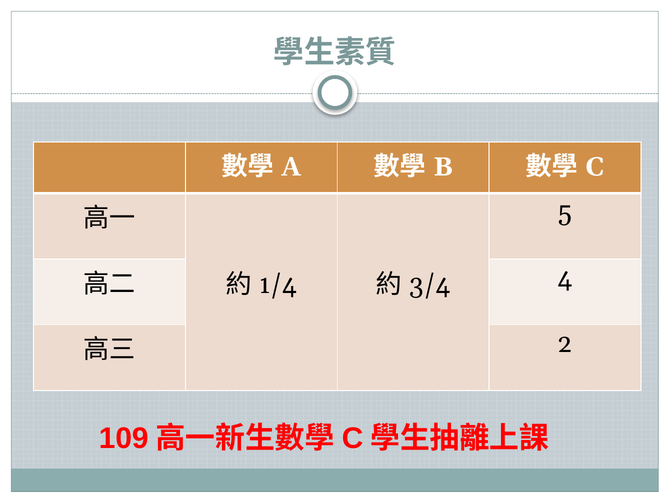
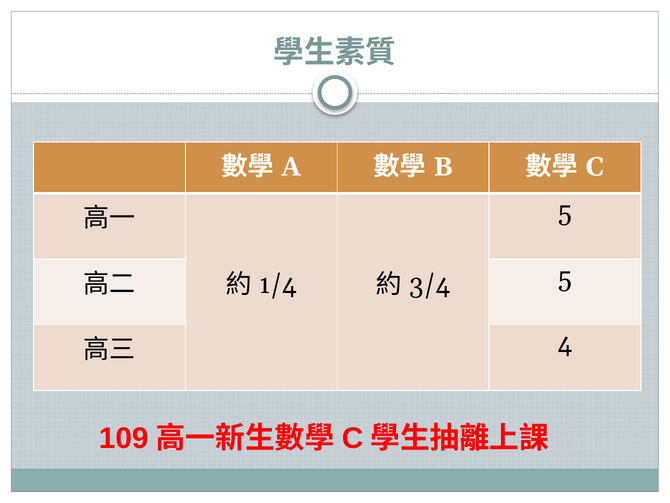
4: 4 -> 5 (565, 278)
2: 2 -> 4 (565, 343)
